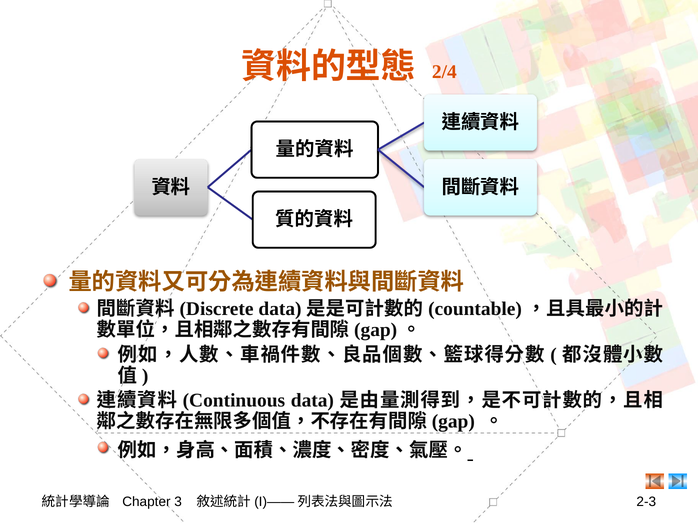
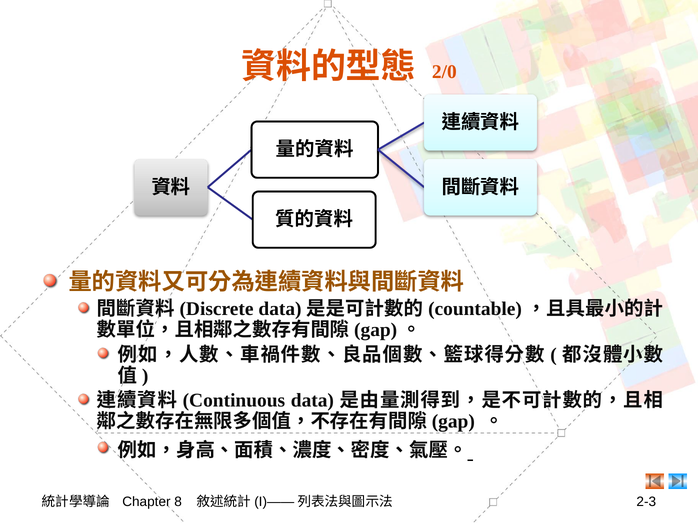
2/4: 2/4 -> 2/0 (444, 72)
3: 3 -> 8 (178, 502)
